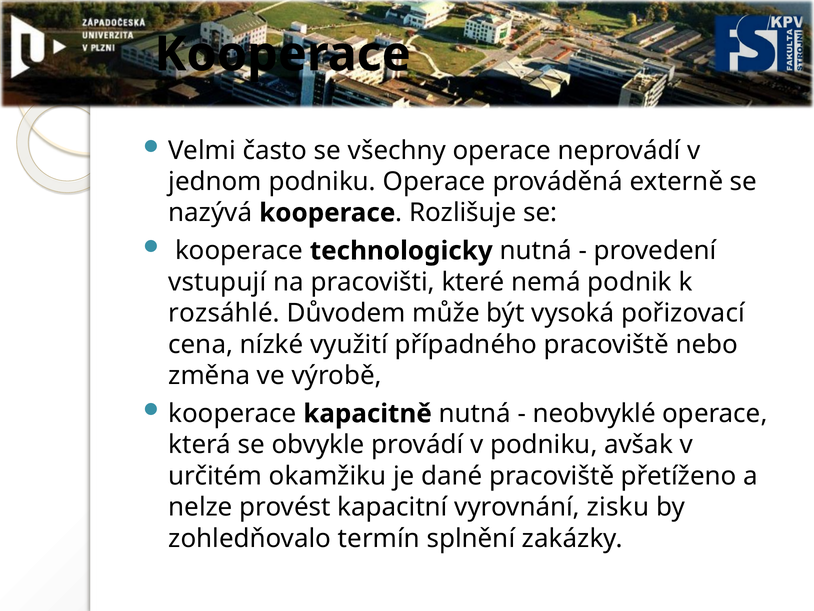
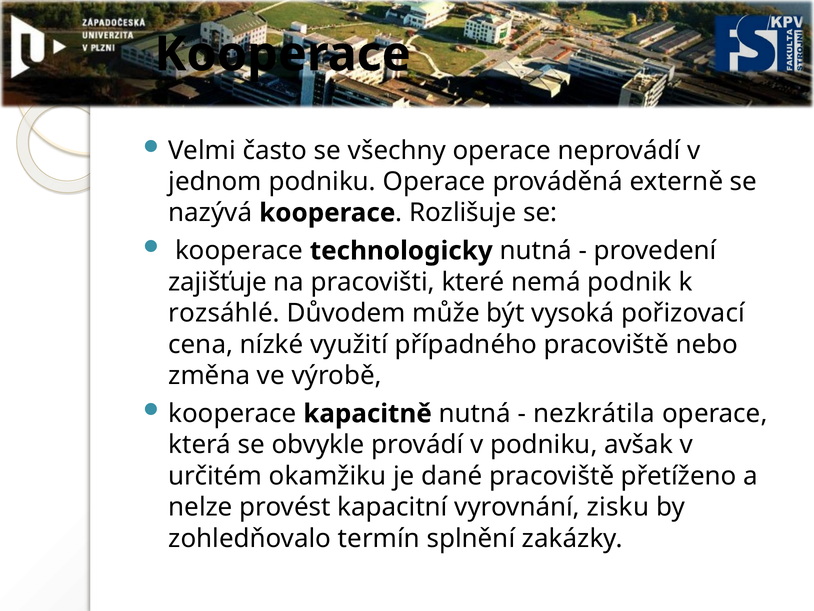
vstupují: vstupují -> zajišťuje (218, 282)
neobvyklé: neobvyklé -> nezkrátila (594, 413)
